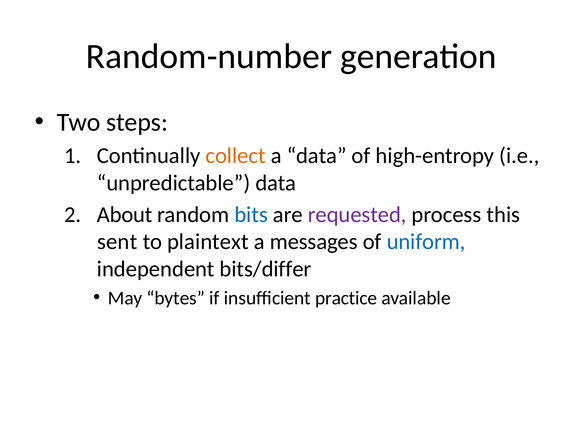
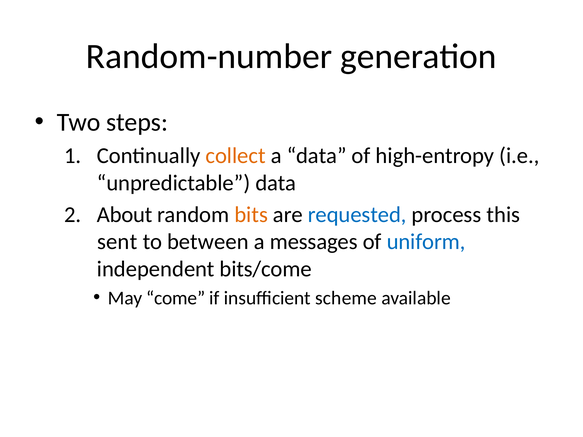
bits colour: blue -> orange (251, 215)
requested colour: purple -> blue (357, 215)
plaintext: plaintext -> between (208, 242)
bits/differ: bits/differ -> bits/come (266, 269)
bytes: bytes -> come (176, 298)
practice: practice -> scheme (346, 298)
